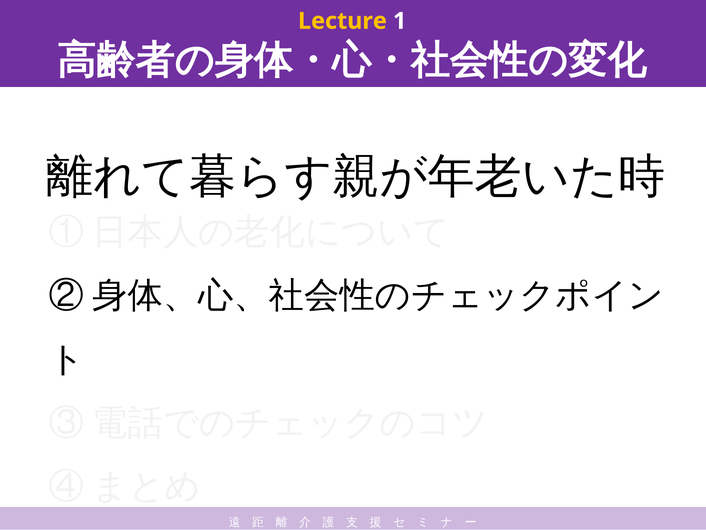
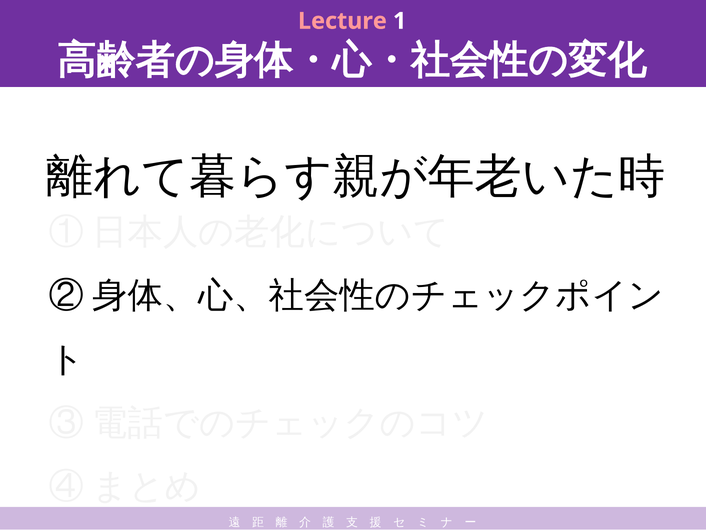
Lecture colour: yellow -> pink (342, 21)
